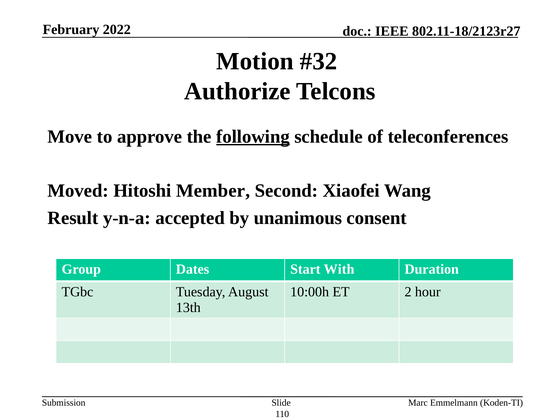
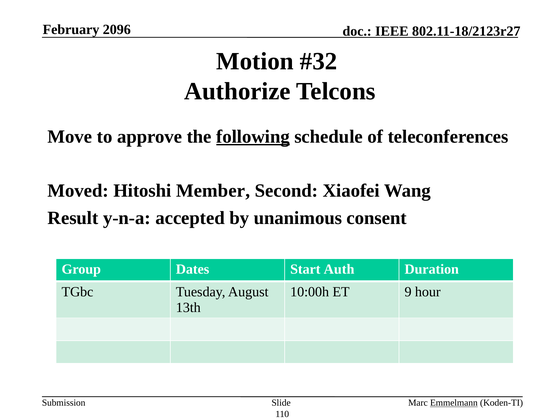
2022: 2022 -> 2096 (117, 30)
With: With -> Auth (339, 269)
2: 2 -> 9 (408, 292)
Emmelmann underline: none -> present (454, 403)
